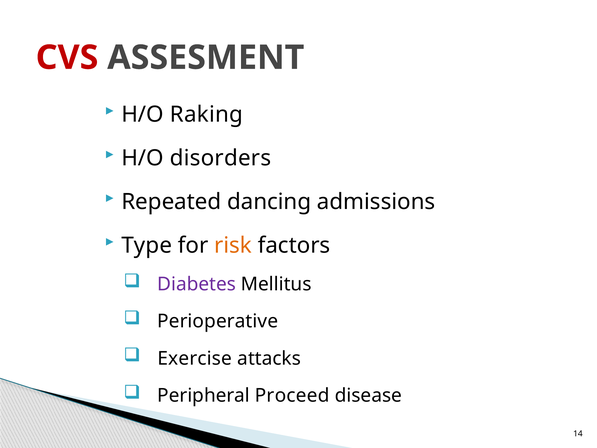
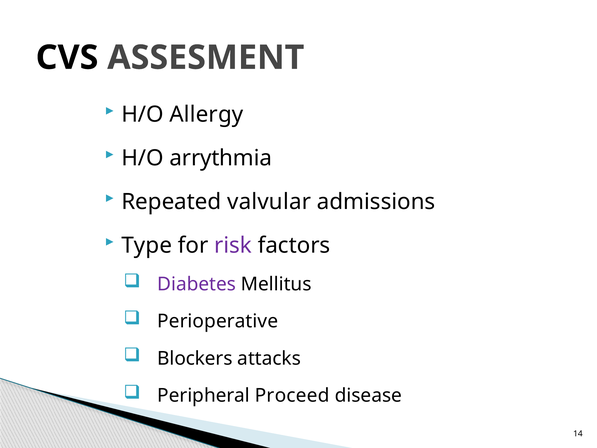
CVS colour: red -> black (67, 58)
Raking: Raking -> Allergy (206, 114)
disorders: disorders -> arrythmia (221, 158)
dancing: dancing -> valvular (269, 202)
risk colour: orange -> purple (233, 245)
Exercise: Exercise -> Blockers (195, 358)
